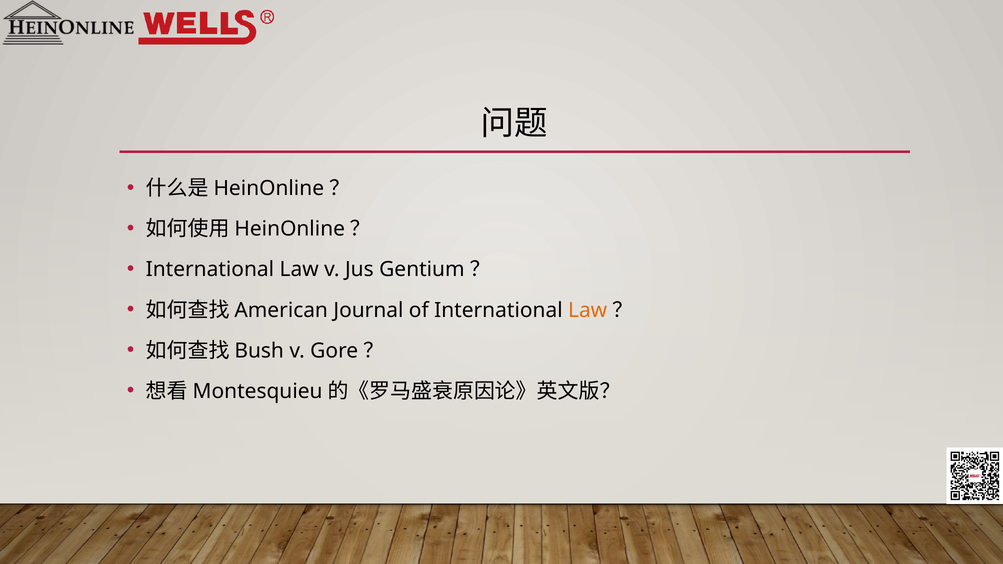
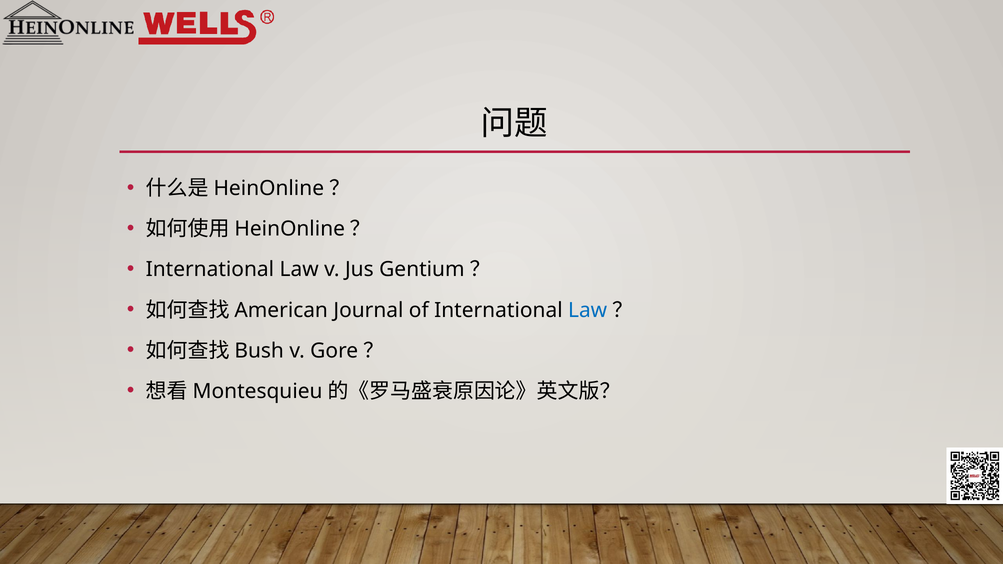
Law colour: orange -> blue (588, 310)
